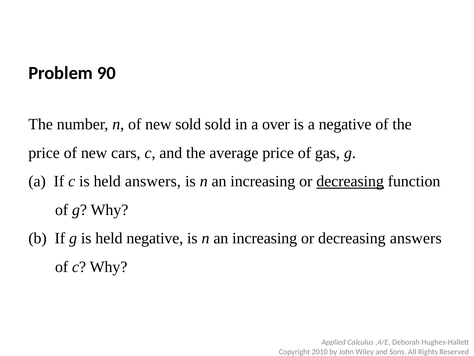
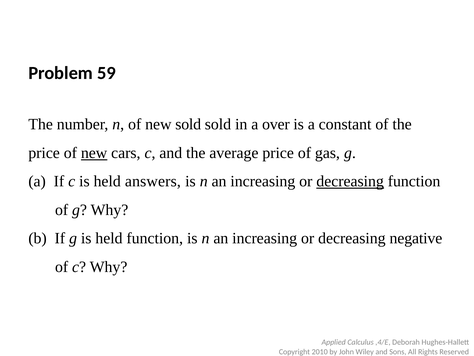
90: 90 -> 59 (106, 73)
a negative: negative -> constant (345, 124)
new underline: none -> present (94, 153)
held negative: negative -> function (155, 238)
decreasing answers: answers -> negative (416, 238)
